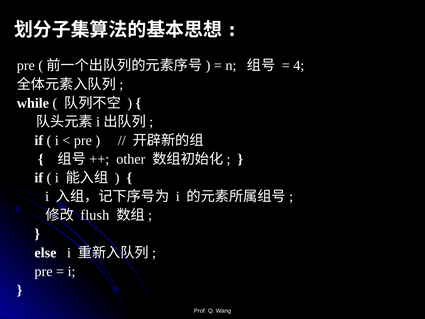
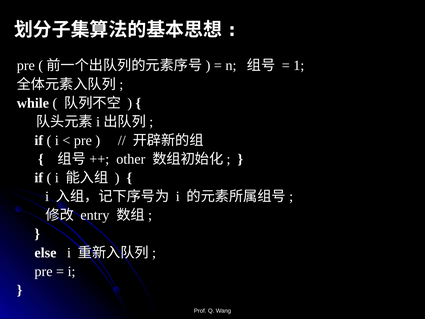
4: 4 -> 1 (299, 66)
flush: flush -> entry (95, 215)
